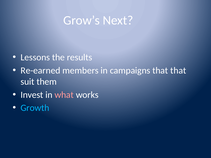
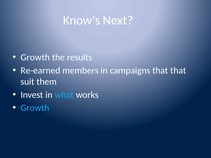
Grow’s: Grow’s -> Know’s (82, 20)
Lessons: Lessons -> Growth (35, 57)
what colour: pink -> light blue (64, 95)
